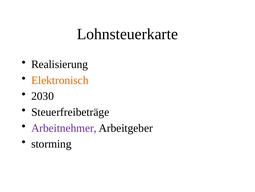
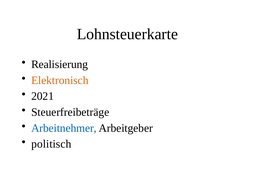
2030: 2030 -> 2021 (43, 96)
Arbeitnehmer colour: purple -> blue (64, 128)
storming: storming -> politisch (51, 143)
